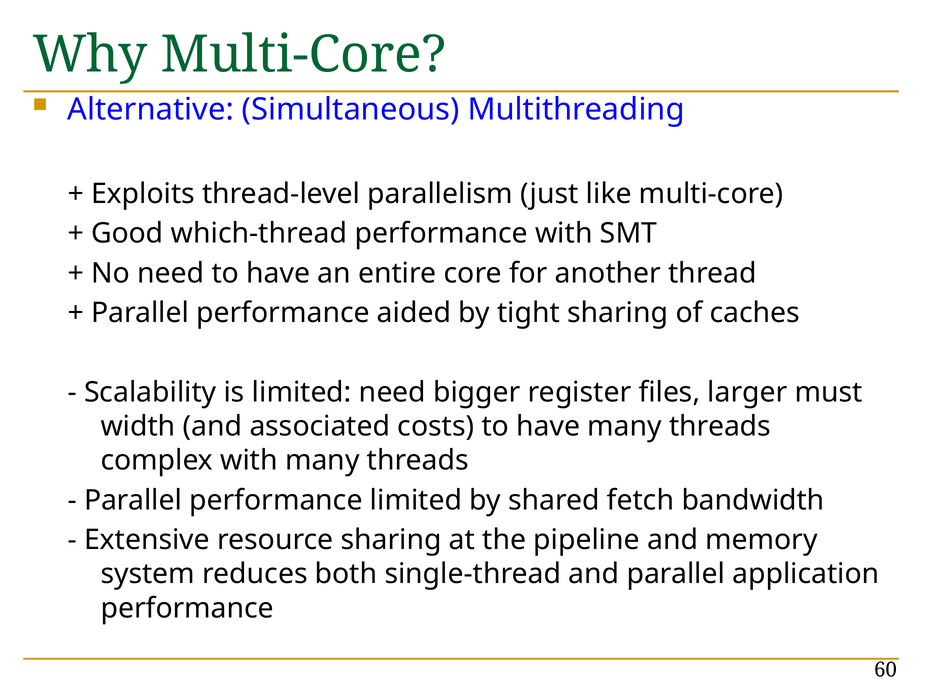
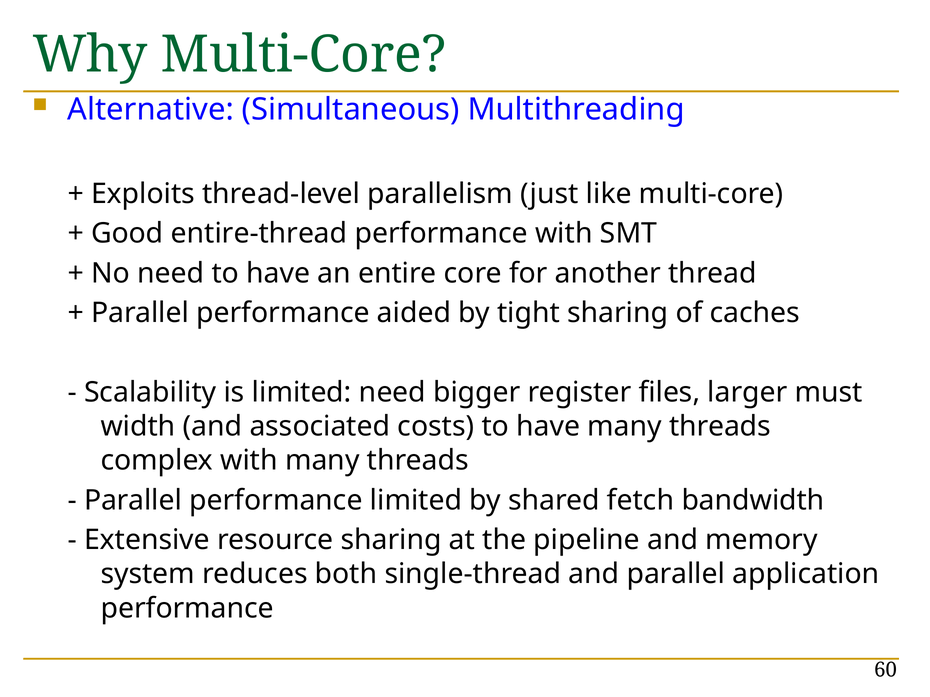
which-thread: which-thread -> entire-thread (259, 234)
